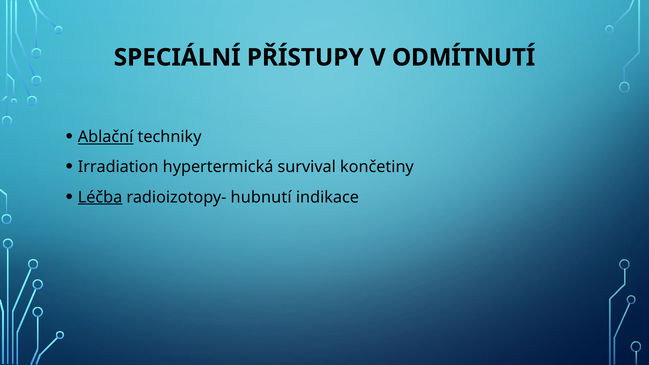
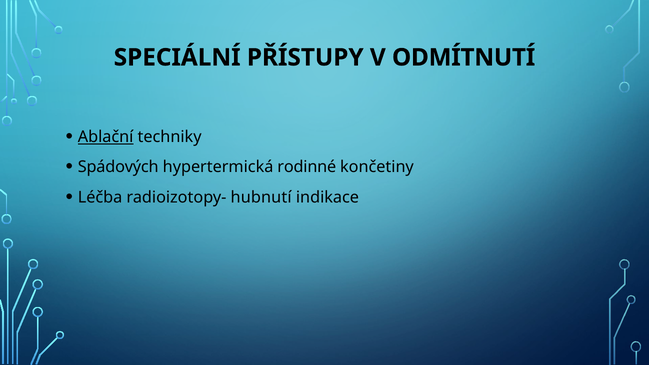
Irradiation: Irradiation -> Spádových (118, 167)
survival: survival -> rodinné (307, 167)
Léčba underline: present -> none (100, 197)
